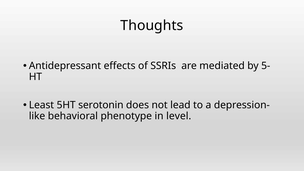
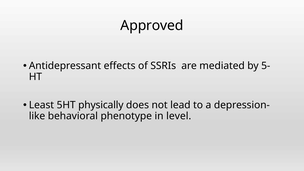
Thoughts: Thoughts -> Approved (152, 26)
serotonin: serotonin -> physically (101, 105)
